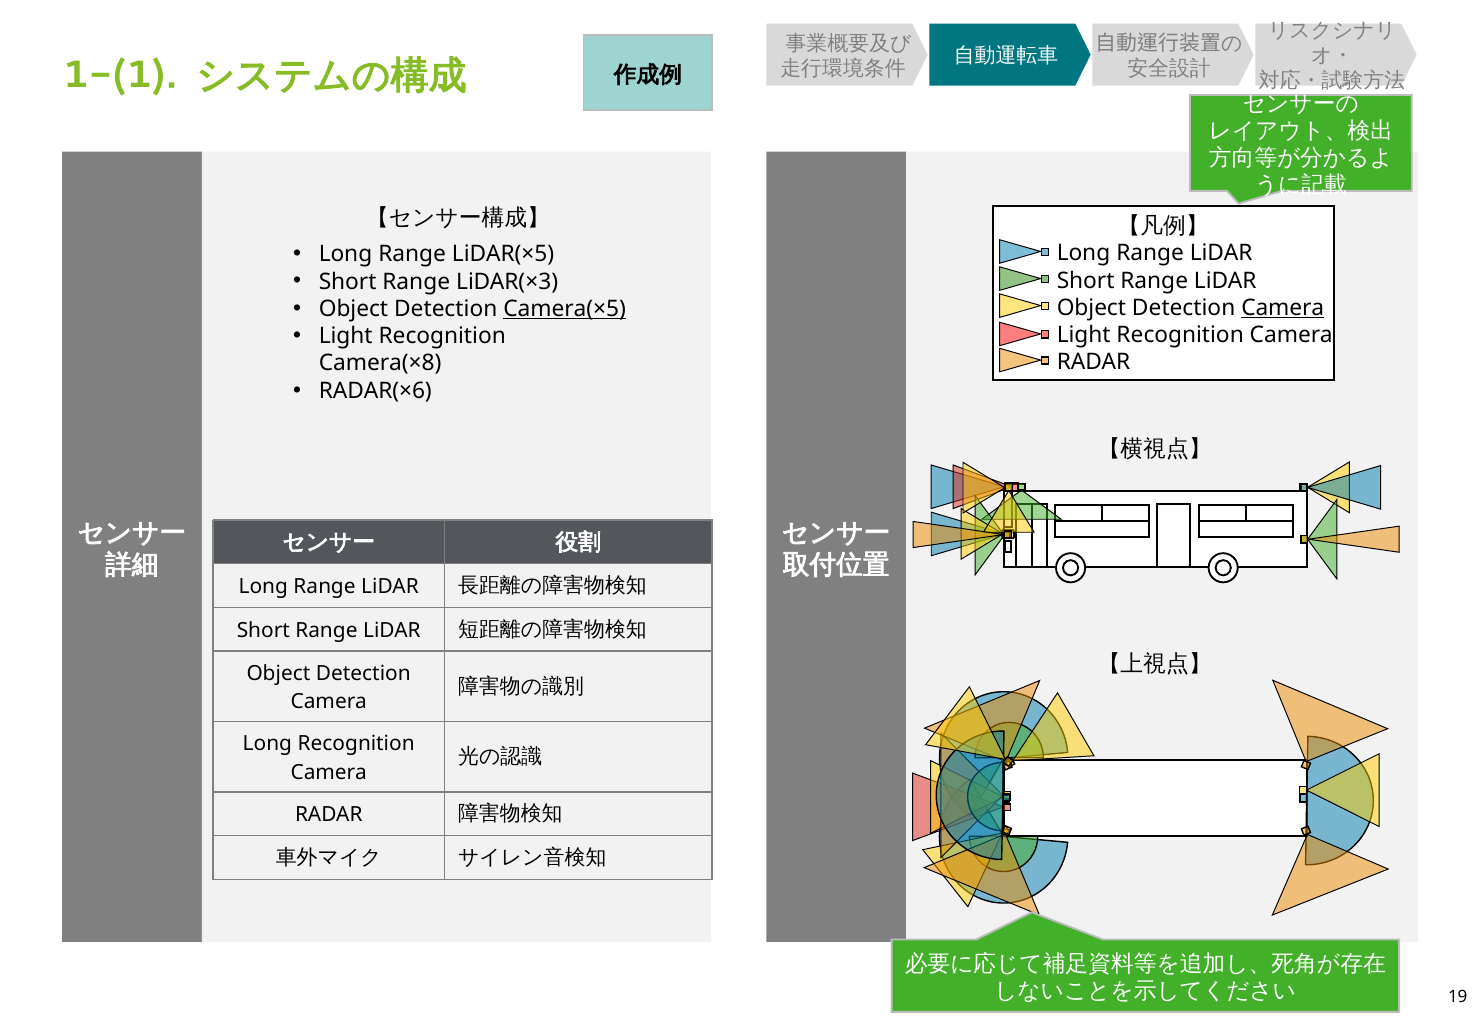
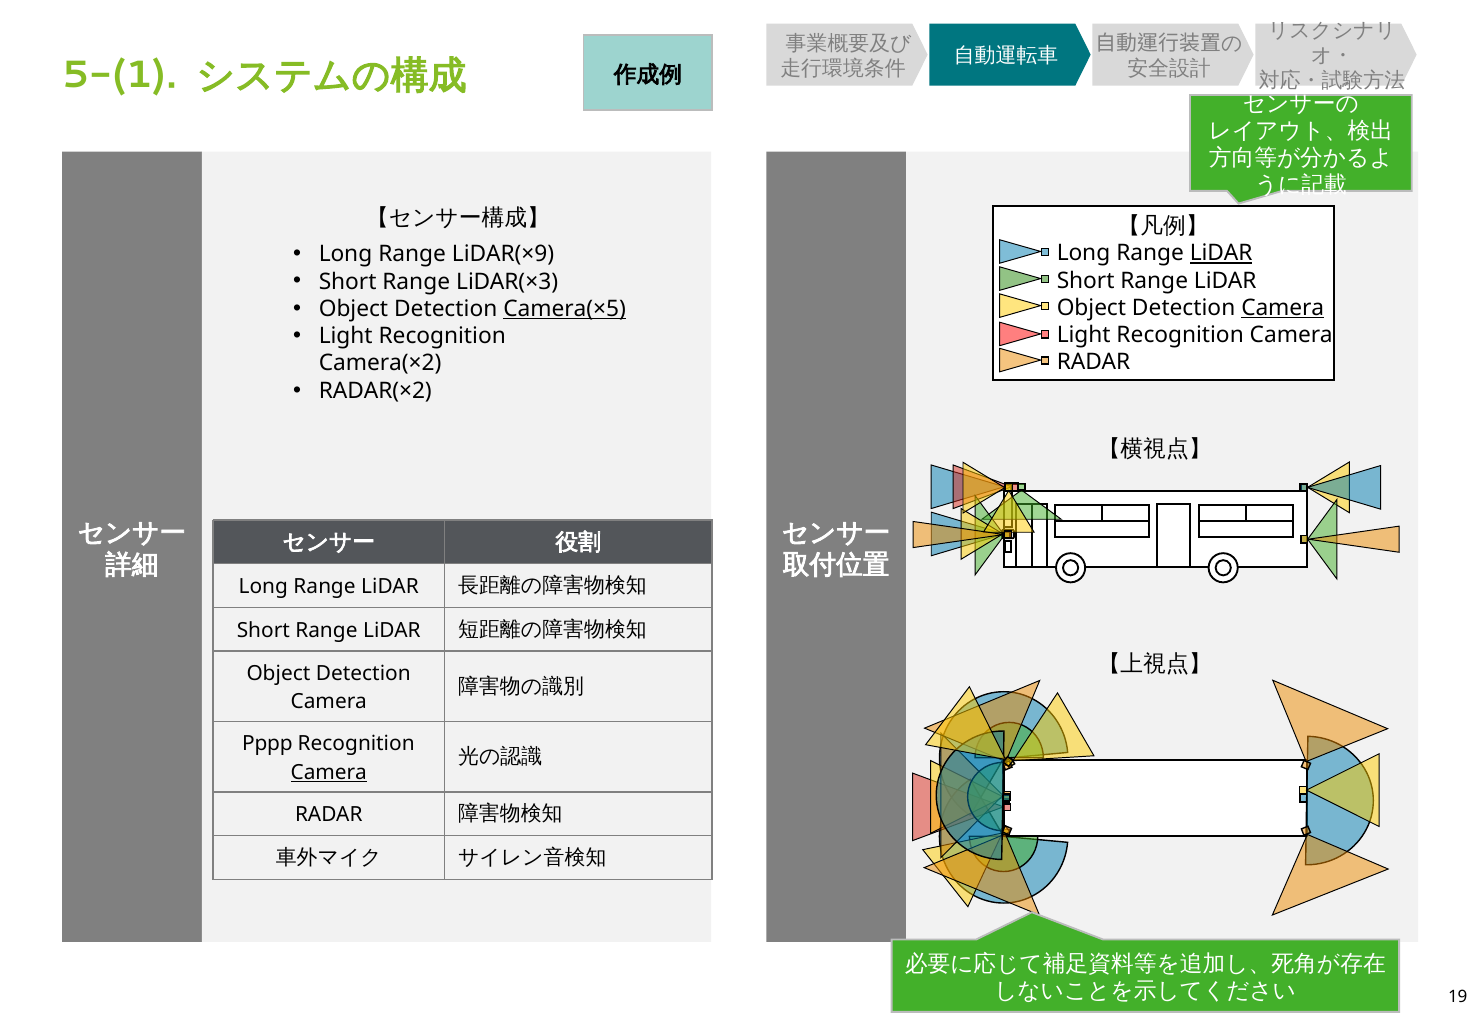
1-(1: 1-(1 -> 5-(1 (120, 75)
LiDAR(×5: LiDAR(×5 -> LiDAR(×9 (503, 254)
LiDAR underline: none -> present (1221, 253)
Camera(×8: Camera(×8 -> Camera(×2 (380, 363)
RADAR(×6: RADAR(×6 -> RADAR(×2 (375, 391)
Long: Long -> Pppp (267, 744)
Camera underline: none -> present (329, 772)
